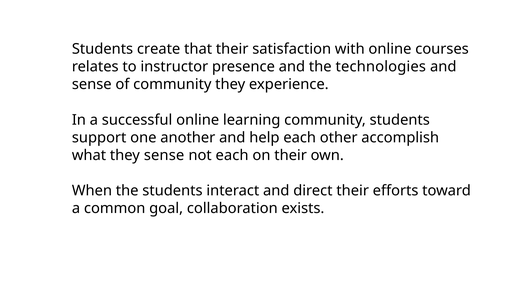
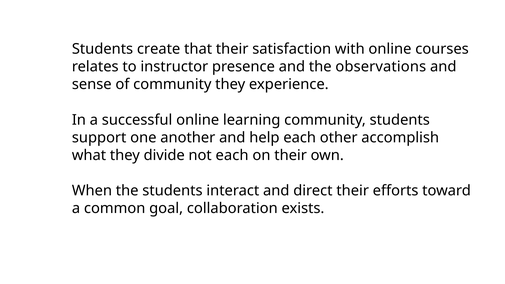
technologies: technologies -> observations (381, 67)
they sense: sense -> divide (164, 155)
